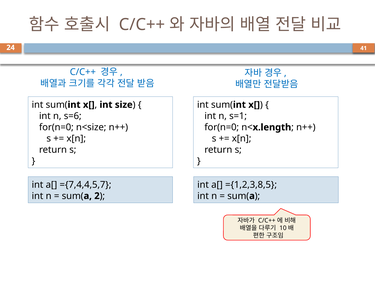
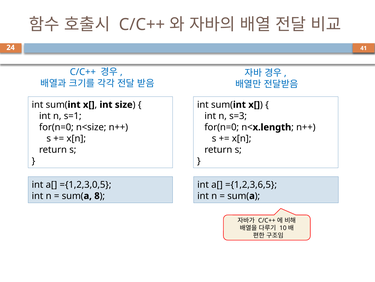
s=6: s=6 -> s=1 (73, 116)
s=1: s=1 -> s=3 (238, 116)
={7,4,4,5,7: ={7,4,4,5,7 -> ={1,2,3,0,5 (86, 184)
={1,2,3,8,5: ={1,2,3,8,5 -> ={1,2,3,6,5 (251, 184)
2: 2 -> 8 (97, 195)
